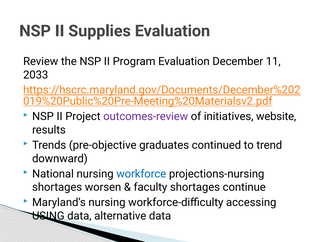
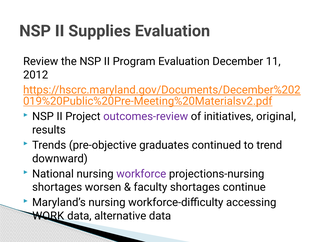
2033: 2033 -> 2012 (36, 75)
website: website -> original (276, 116)
workforce colour: blue -> purple (141, 173)
USING: USING -> WORK (48, 215)
